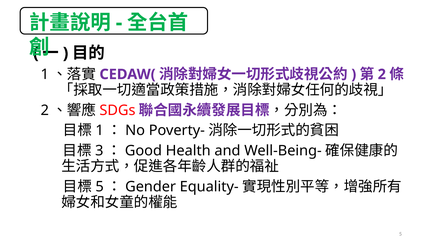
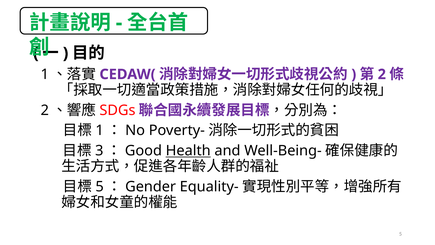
Health underline: none -> present (188, 151)
